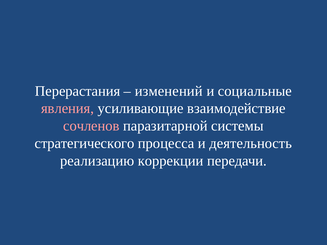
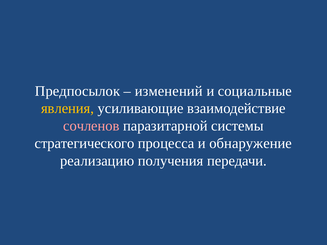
Перерастания: Перерастания -> Предпосылок (78, 91)
явления colour: pink -> yellow (68, 109)
деятельность: деятельность -> обнаружение (251, 143)
коррекции: коррекции -> получения (171, 161)
